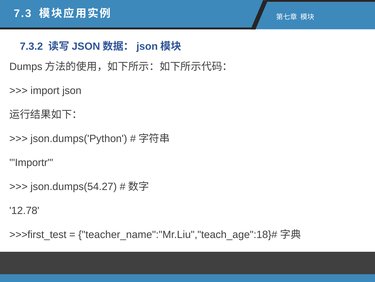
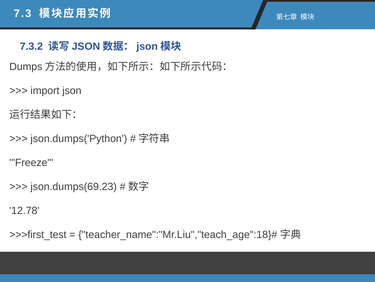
Importr: Importr -> Freeze (31, 162)
json.dumps(54.27: json.dumps(54.27 -> json.dumps(69.23 (74, 186)
